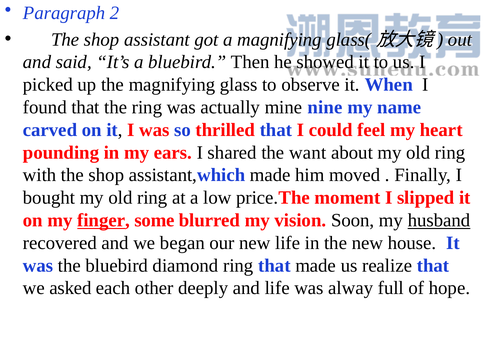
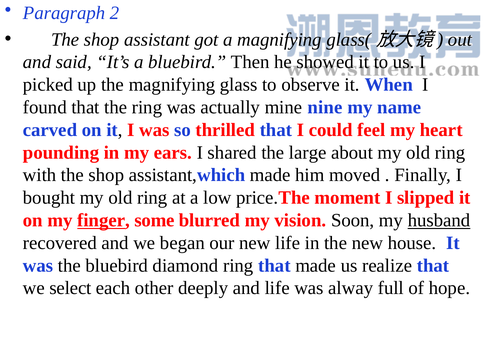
want: want -> large (308, 152)
asked: asked -> select (70, 288)
